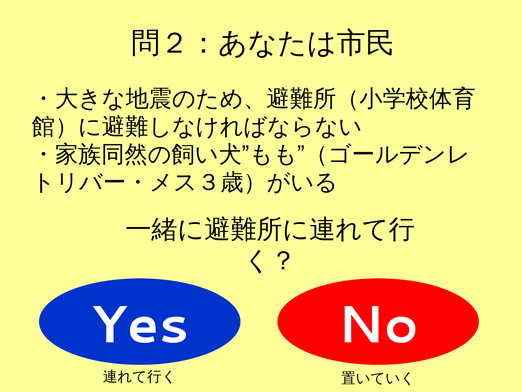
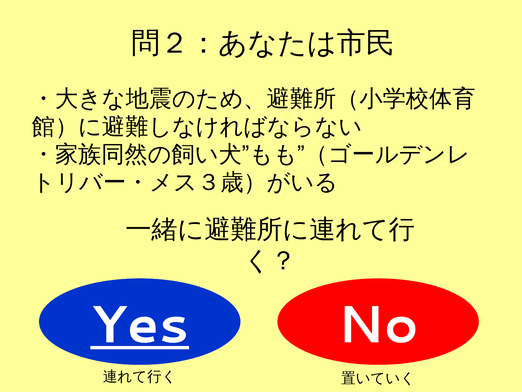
Yes underline: none -> present (140, 325)
